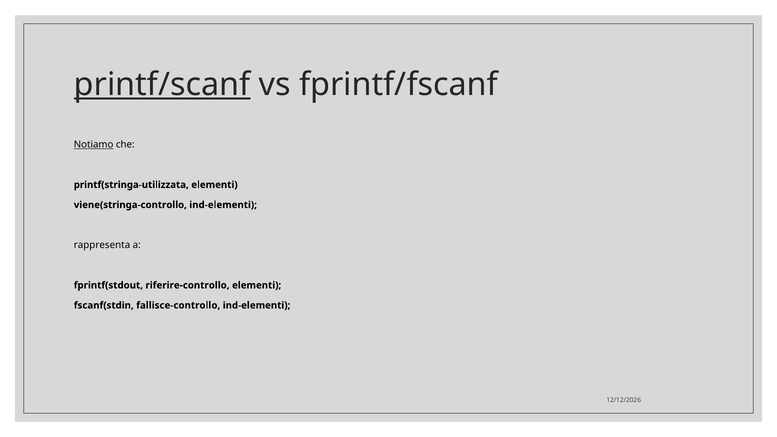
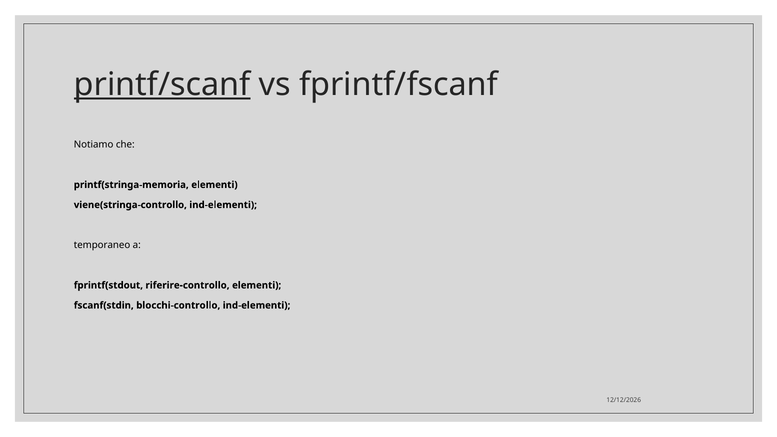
Notiamo underline: present -> none (94, 145)
printf(stringa-utilizzata: printf(stringa-utilizzata -> printf(stringa-memoria (131, 185)
rappresenta: rappresenta -> temporaneo (102, 245)
fallisce-controllo: fallisce-controllo -> blocchi-controllo (178, 305)
